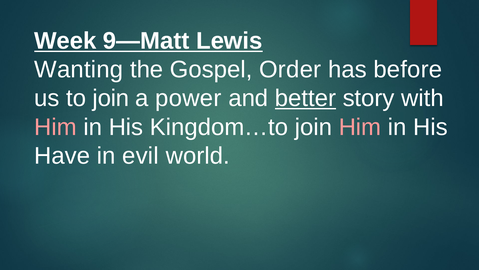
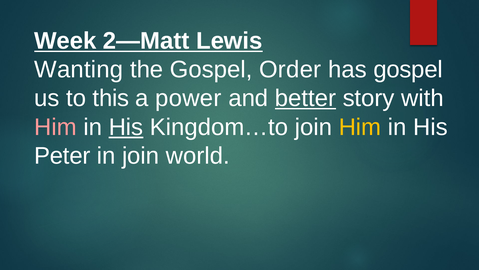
9—Matt: 9—Matt -> 2—Matt (146, 41)
has before: before -> gospel (408, 69)
to join: join -> this (111, 98)
His underline: none -> present (126, 127)
Him colour: pink -> yellow (360, 127)
Have: Have -> Peter (62, 156)
in evil: evil -> join (141, 156)
